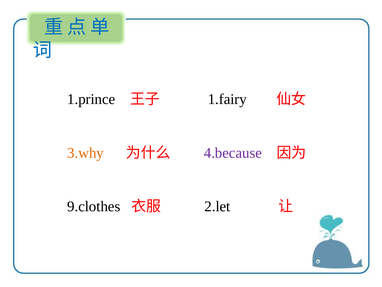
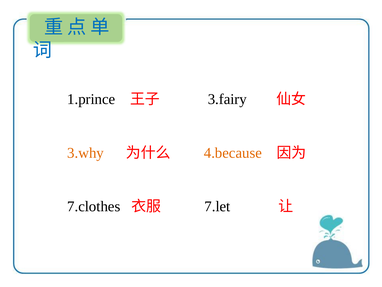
1.fairy: 1.fairy -> 3.fairy (227, 99)
4.because colour: purple -> orange (233, 153)
9.clothes: 9.clothes -> 7.clothes (94, 206)
2.let: 2.let -> 7.let (217, 206)
